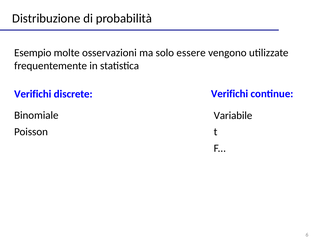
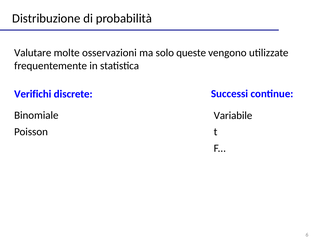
Esempio: Esempio -> Valutare (33, 53)
essere: essere -> queste (191, 53)
discrete Verifichi: Verifichi -> Successi (229, 94)
